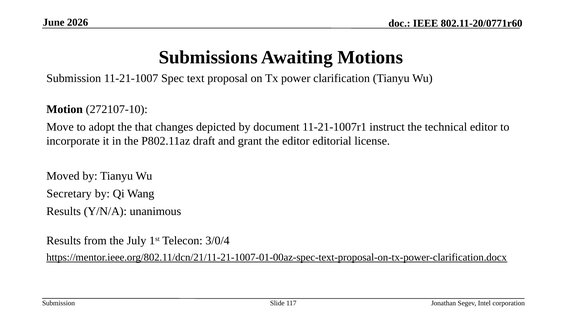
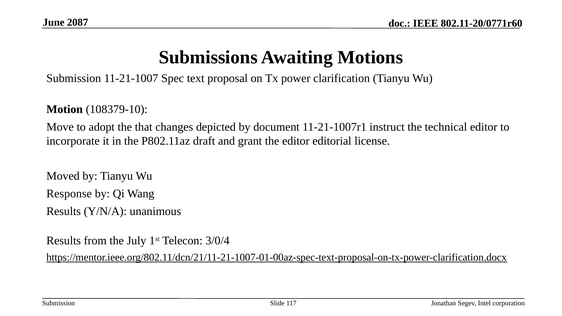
2026: 2026 -> 2087 (78, 22)
272107-10: 272107-10 -> 108379-10 (117, 109)
Secretary: Secretary -> Response (69, 194)
